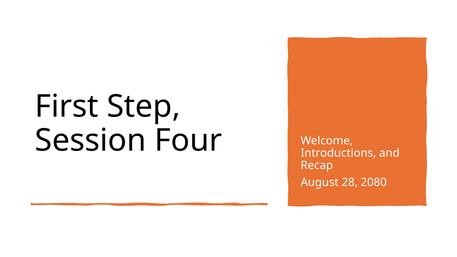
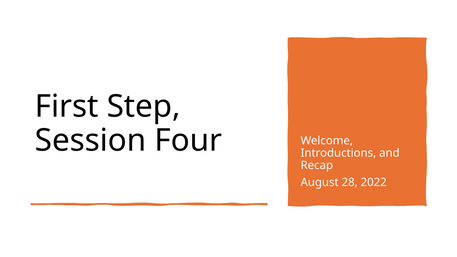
2080: 2080 -> 2022 (374, 183)
